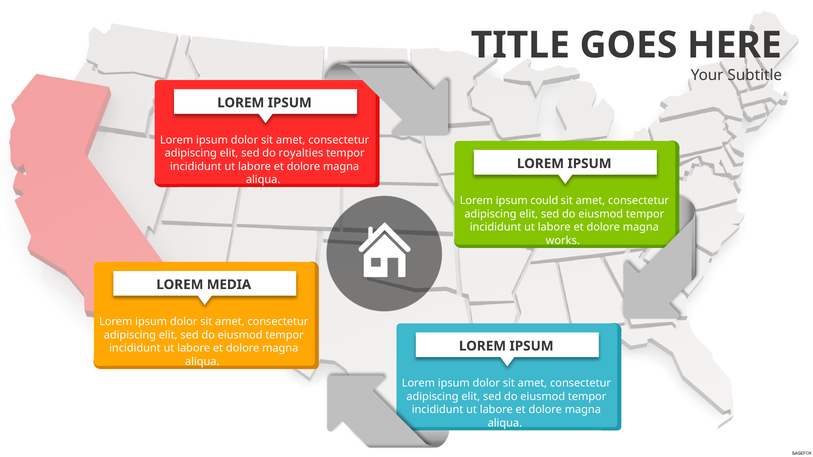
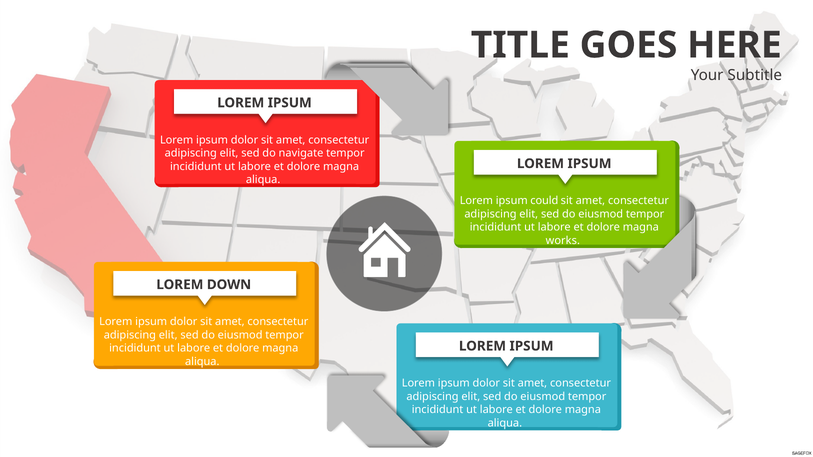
royalties: royalties -> navigate (301, 153)
MEDIA: MEDIA -> DOWN (229, 285)
